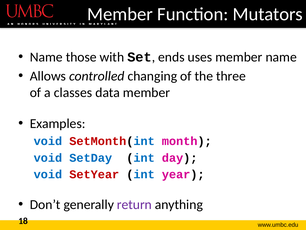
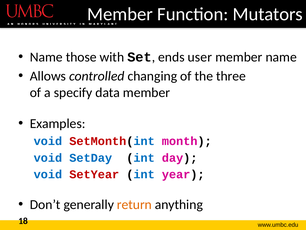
uses: uses -> user (200, 57)
classes: classes -> specify (73, 92)
return colour: purple -> orange (134, 204)
